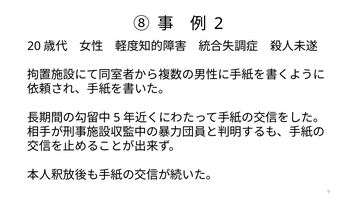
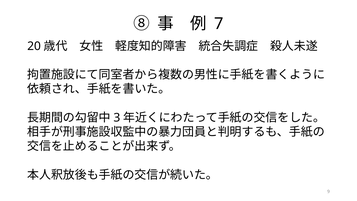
2: 2 -> 7 (219, 24)
5: 5 -> 3 (117, 118)
